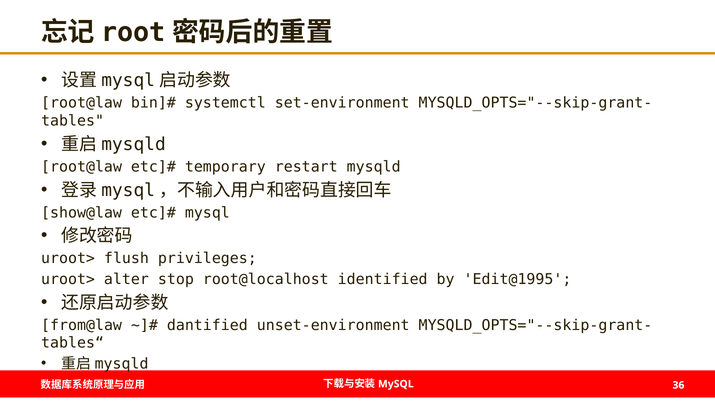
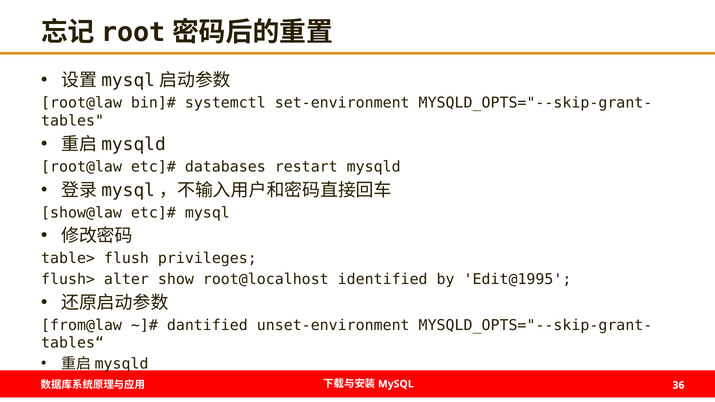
temporary: temporary -> databases (225, 167)
uroot>: uroot> -> table> (68, 259)
uroot>: uroot> -> flush> (68, 279)
stop: stop -> show (176, 279)
